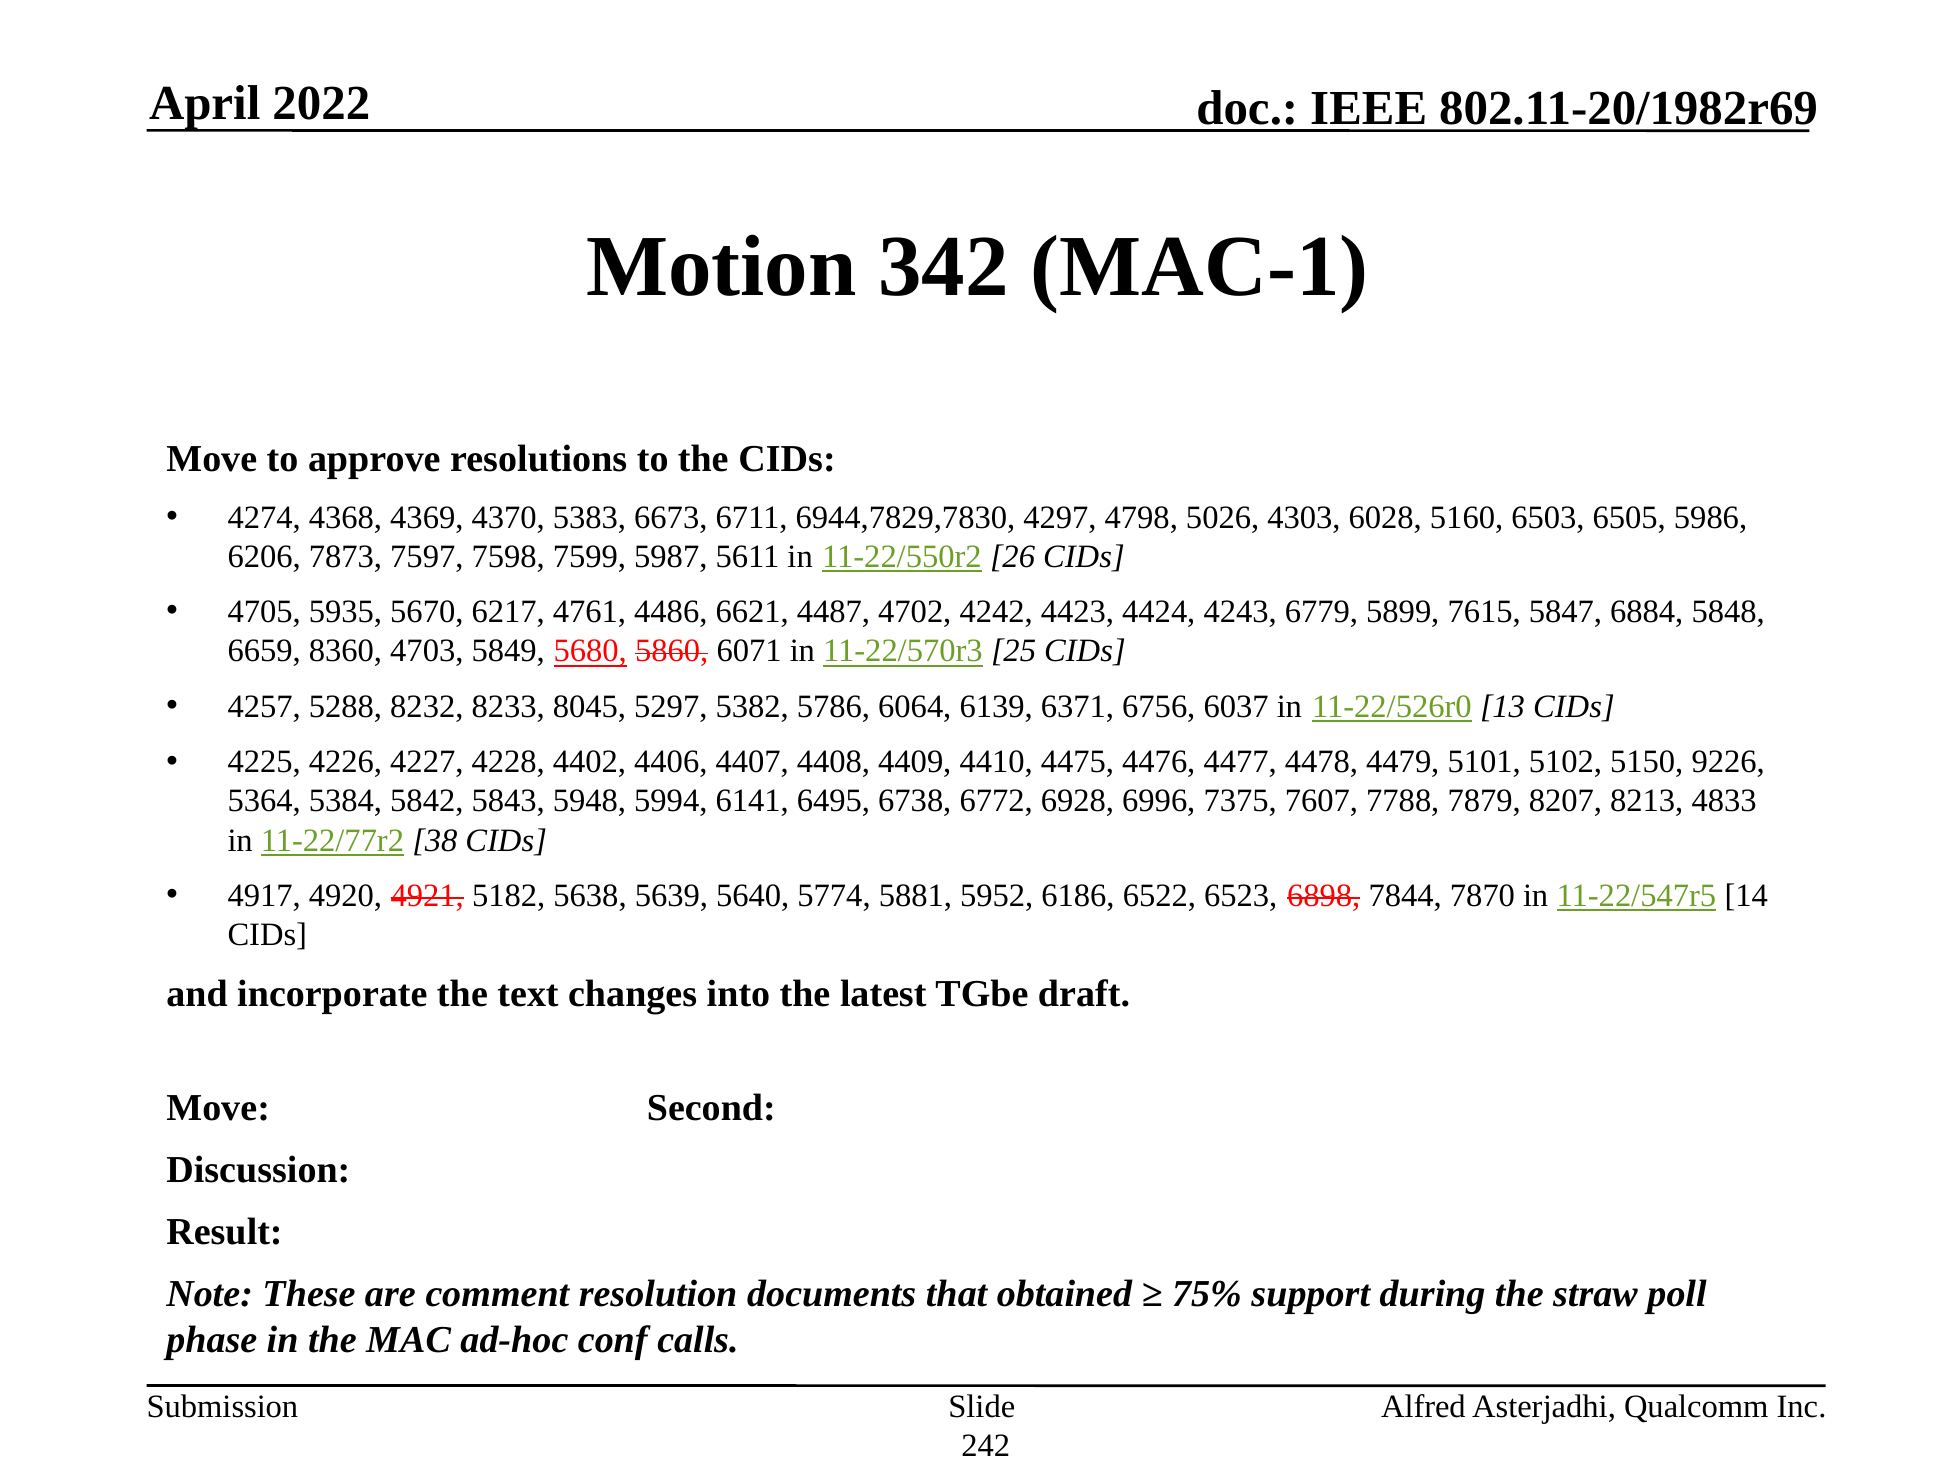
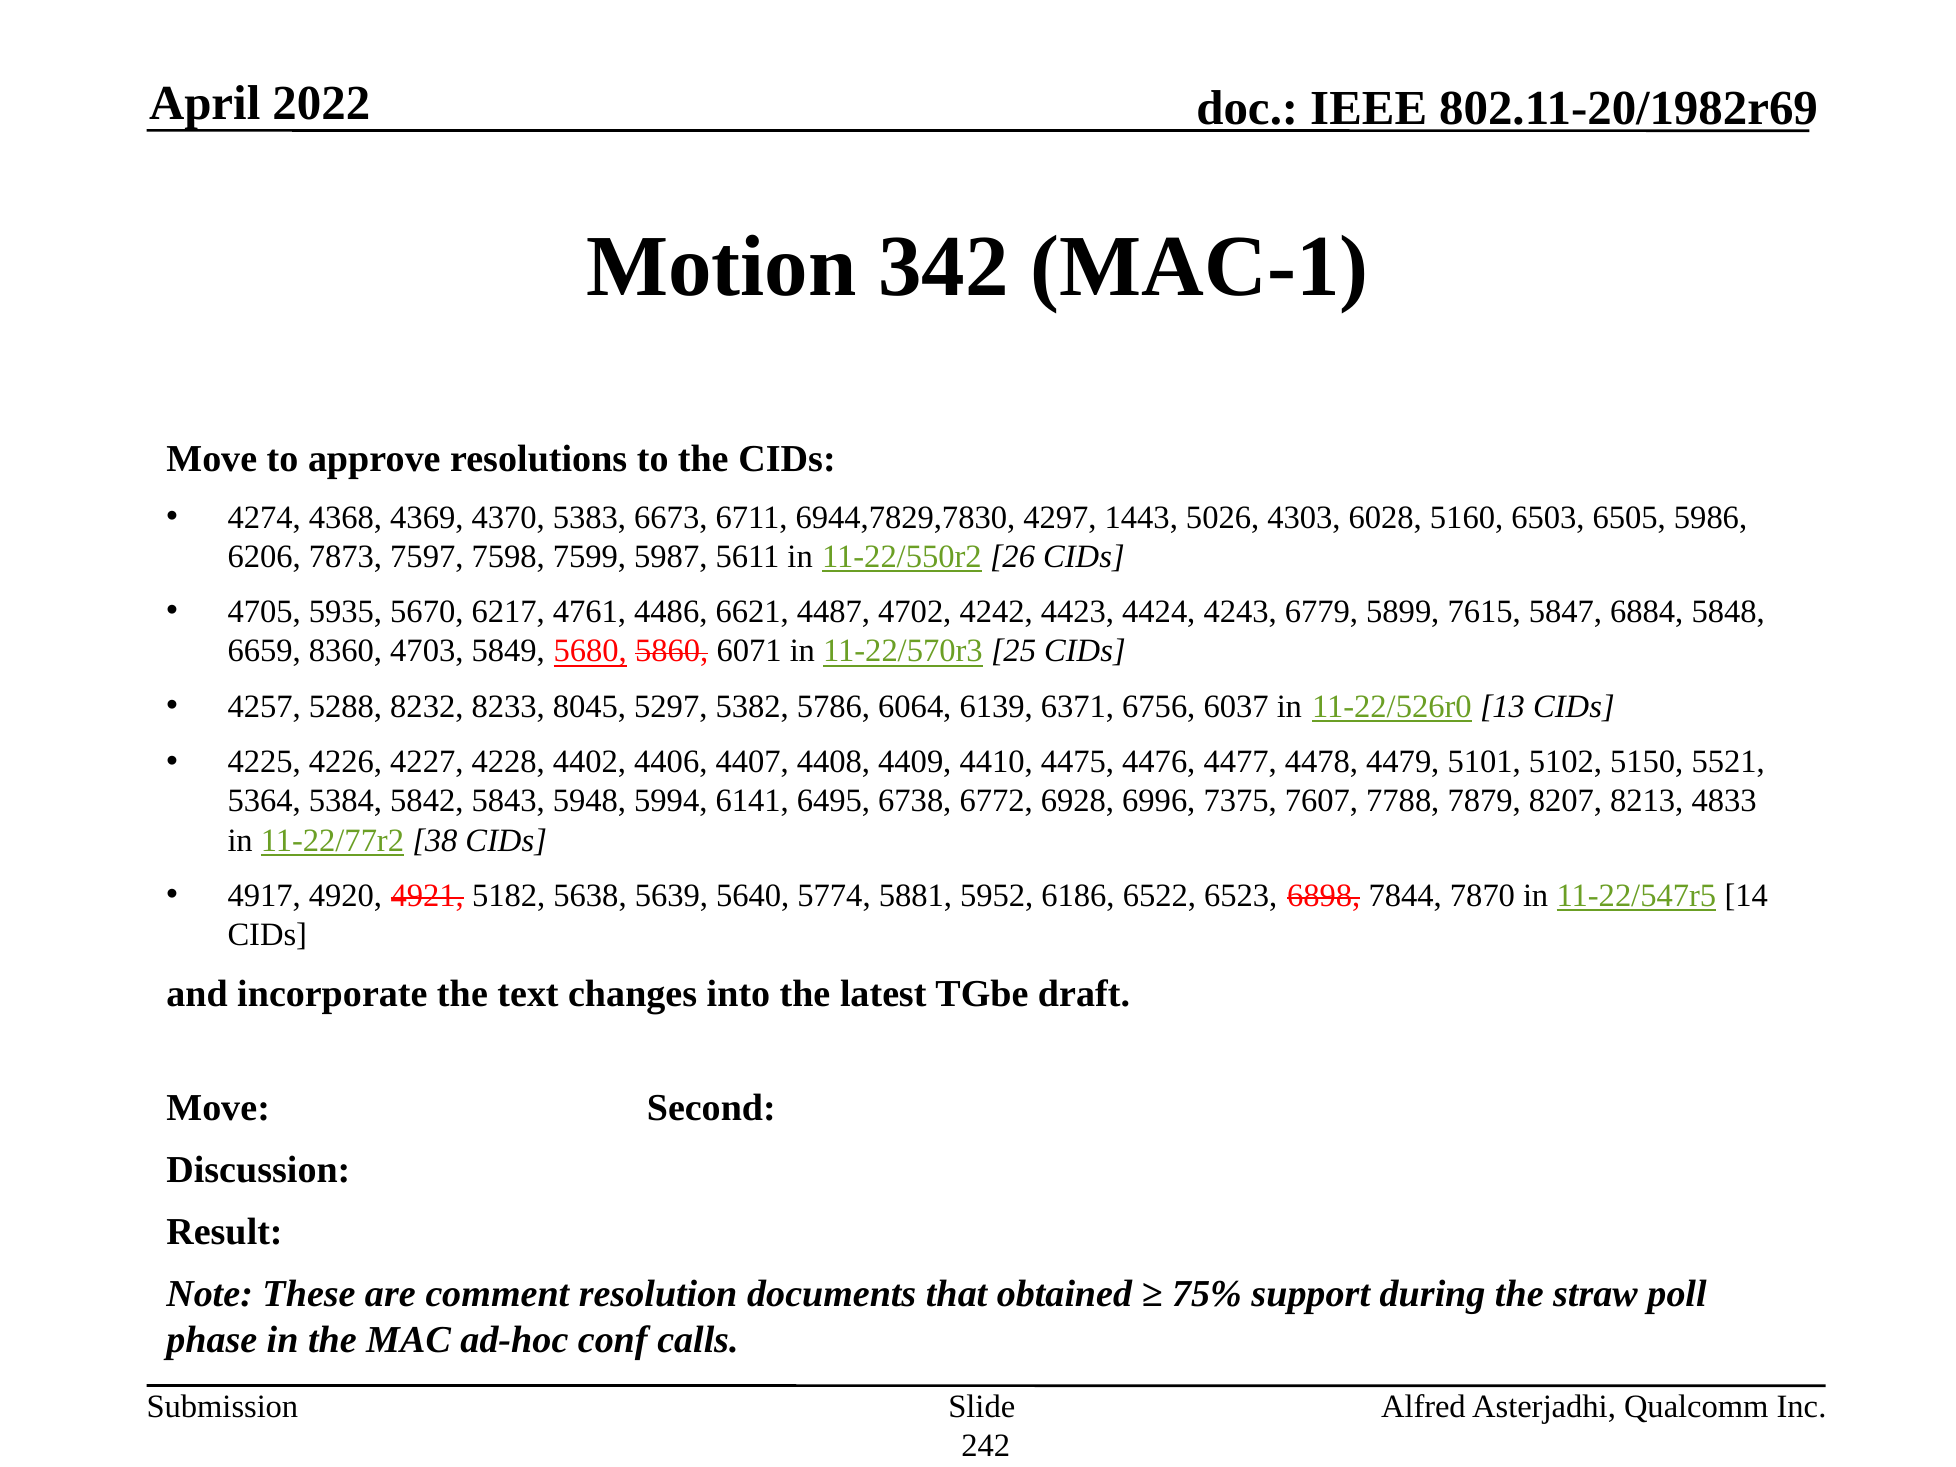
4798: 4798 -> 1443 (1141, 517)
9226: 9226 -> 5521 (1728, 762)
